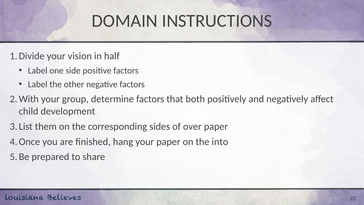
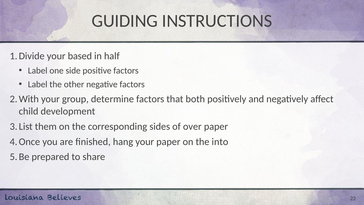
DOMAIN: DOMAIN -> GUIDING (125, 21)
vision: vision -> based (80, 56)
